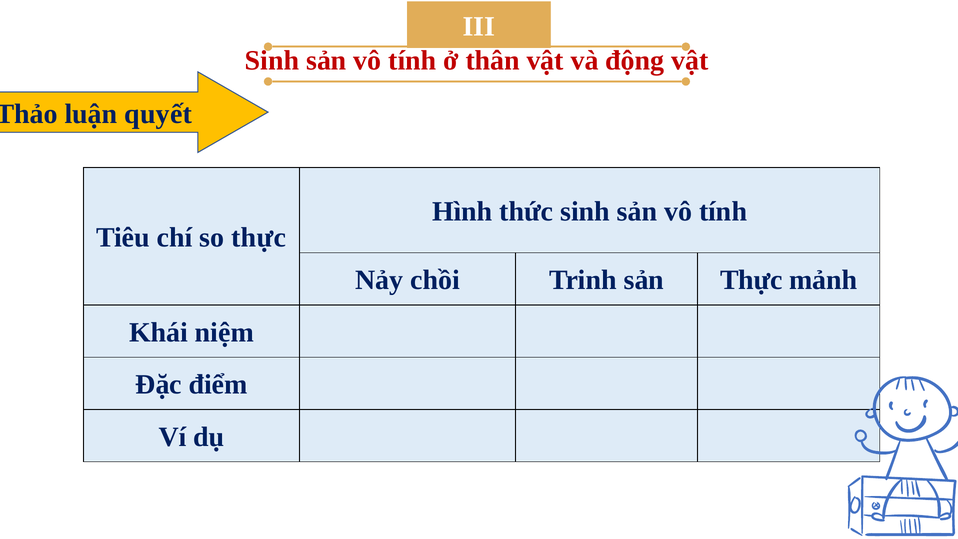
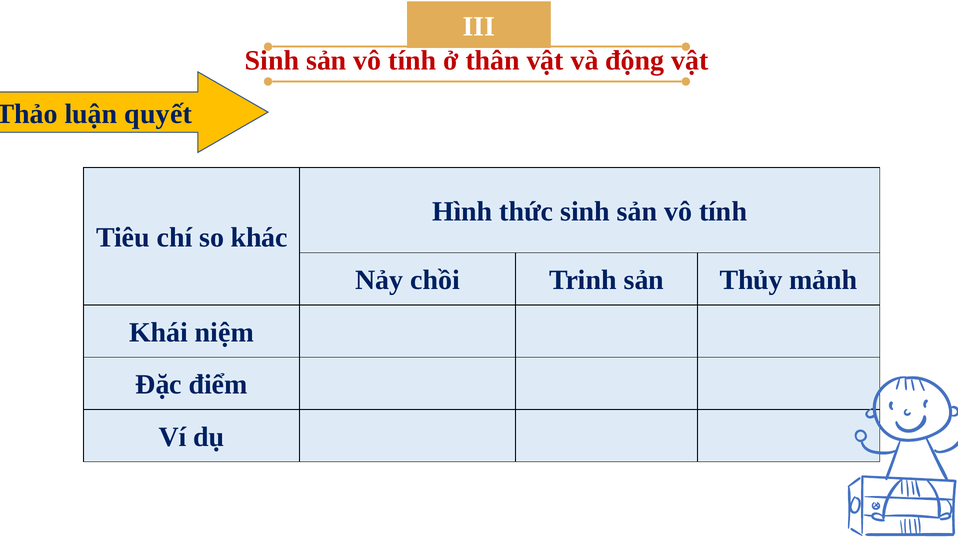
so thực: thực -> khác (259, 237)
sản Thực: Thực -> Thủy (751, 280)
